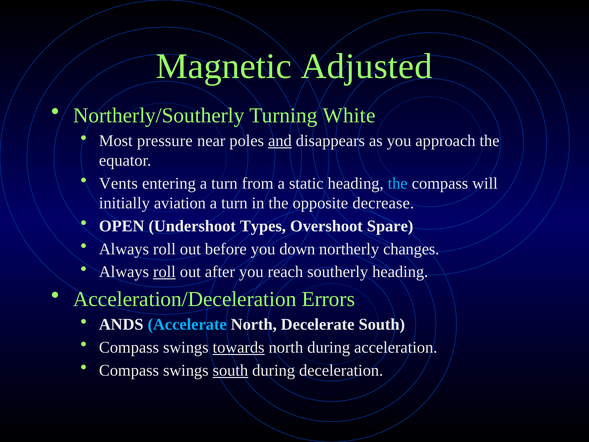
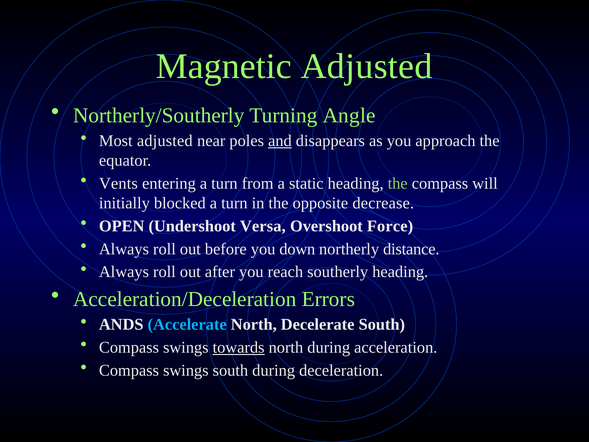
White: White -> Angle (349, 115)
Most pressure: pressure -> adjusted (165, 141)
the colour: light blue -> light green (398, 183)
aviation: aviation -> blocked (180, 203)
Types: Types -> Versa (263, 226)
Spare: Spare -> Force (390, 226)
changes: changes -> distance (411, 249)
roll underline: present -> none (164, 272)
south underline: present -> none (230, 370)
